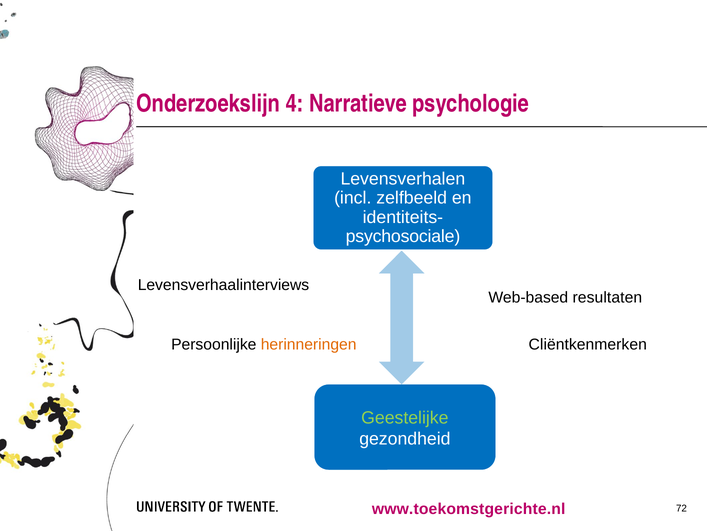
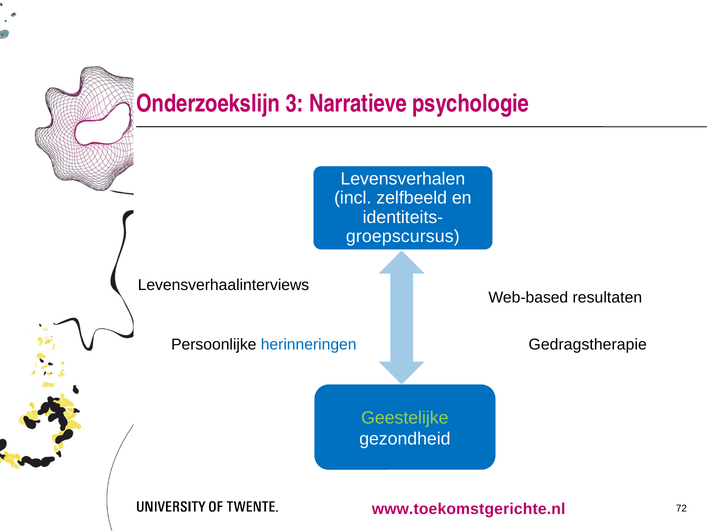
4: 4 -> 3 (295, 103)
psychosociale: psychosociale -> groepscursus (403, 236)
herinneringen colour: orange -> blue (309, 344)
Cliëntkenmerken: Cliëntkenmerken -> Gedragstherapie (588, 344)
